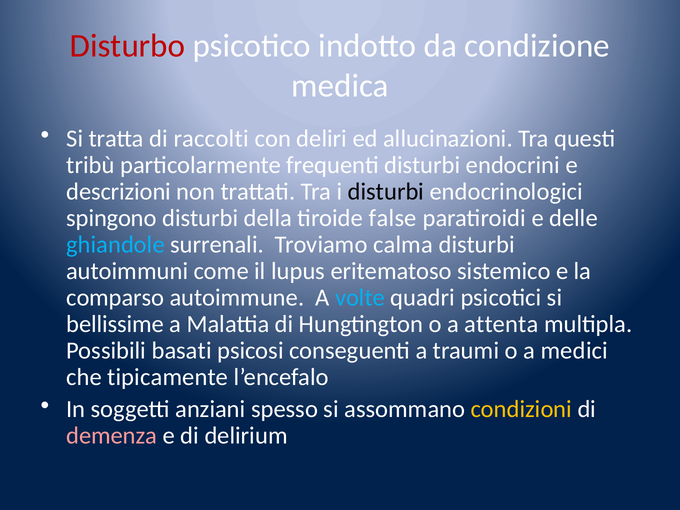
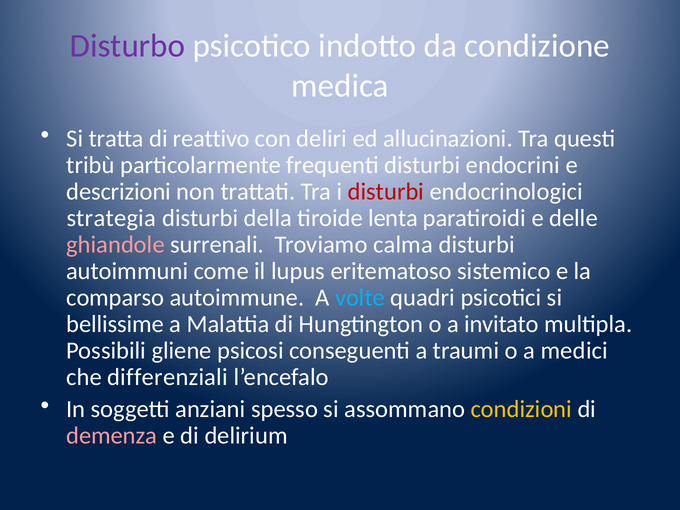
Disturbo colour: red -> purple (127, 46)
raccolti: raccolti -> reattivo (211, 139)
disturbi colour: black -> red (386, 192)
spingono: spingono -> strategia (111, 218)
false: false -> lenta (393, 218)
ghiandole colour: light blue -> pink (116, 245)
attenta: attenta -> invitato (502, 324)
basati: basati -> gliene (182, 351)
tipicamente: tipicamente -> differenziali (168, 377)
